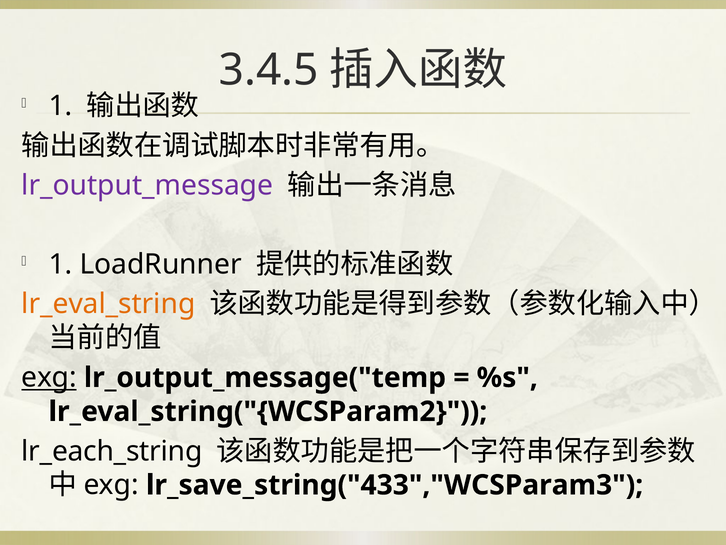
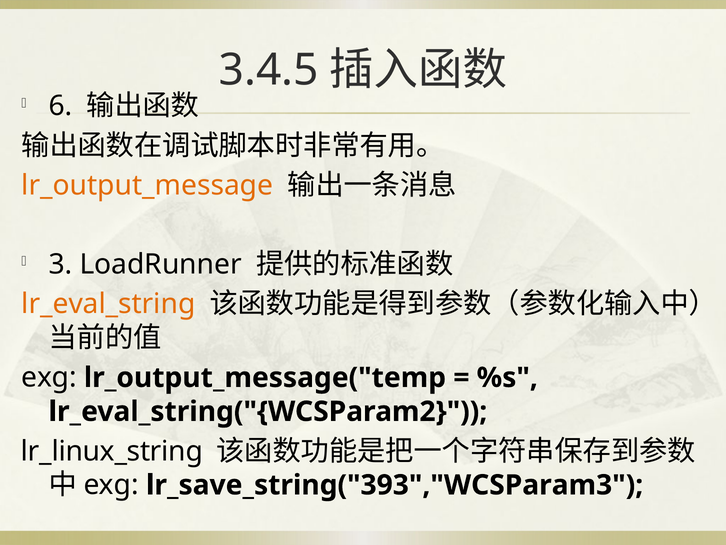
1: 1 -> 6 (60, 106)
lr_output_message colour: purple -> orange (147, 185)
1: 1 -> 3 (60, 264)
exg underline: present -> none (49, 377)
lr_each_string: lr_each_string -> lr_linux_string (112, 451)
lr_save_string("433","WCSParam3: lr_save_string("433","WCSParam3 -> lr_save_string("393","WCSParam3 (395, 485)
